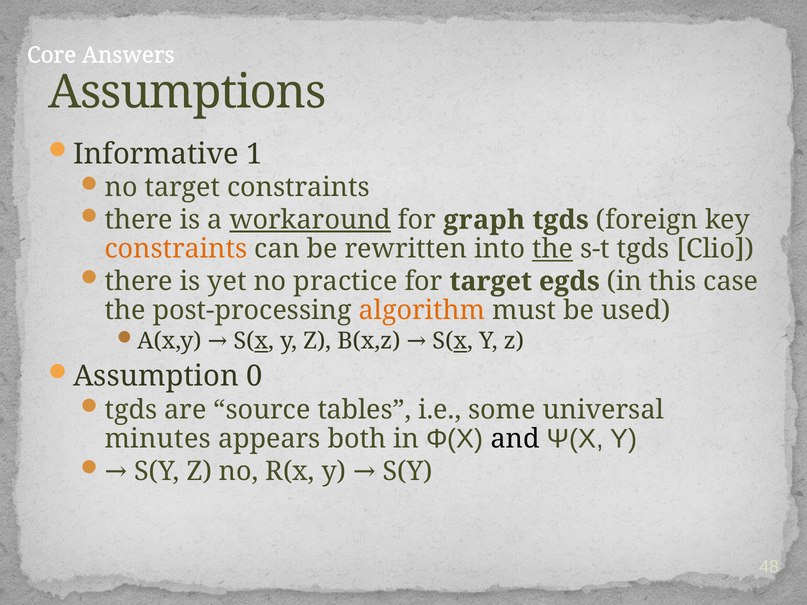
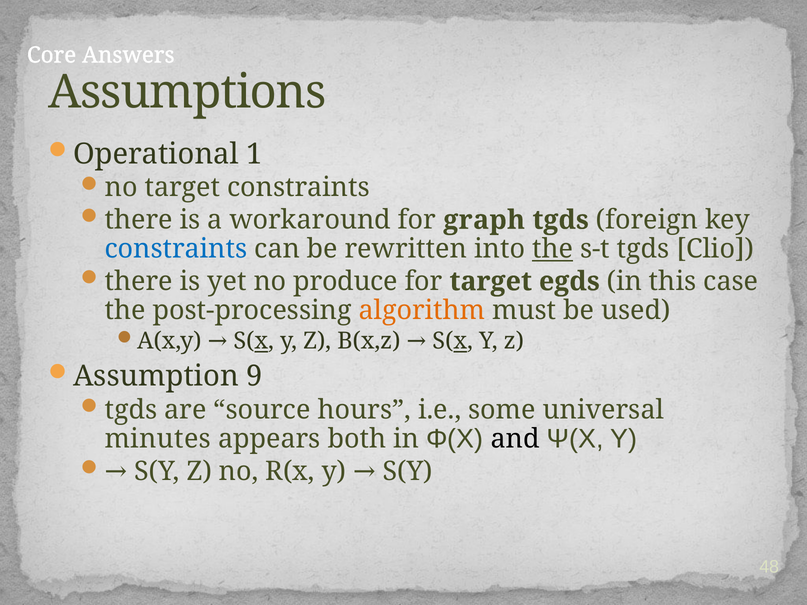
Informative: Informative -> Operational (156, 154)
workaround underline: present -> none (310, 220)
constraints colour: orange -> blue (176, 249)
practice: practice -> produce (346, 282)
0: 0 -> 9 (255, 376)
tables: tables -> hours (364, 410)
